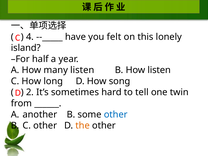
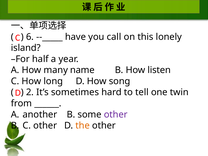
4: 4 -> 6 (30, 37)
felt: felt -> call (114, 37)
many listen: listen -> name (82, 70)
other colour: blue -> purple (116, 114)
